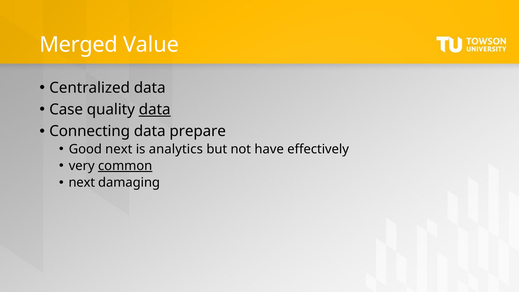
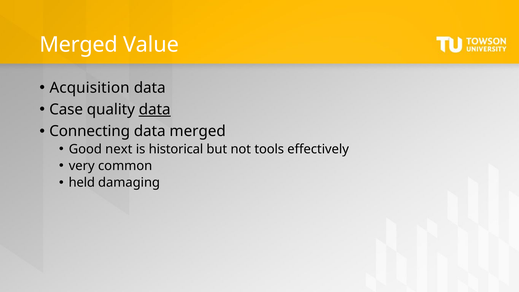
Centralized: Centralized -> Acquisition (90, 88)
data prepare: prepare -> merged (198, 131)
analytics: analytics -> historical (176, 149)
have: have -> tools (269, 149)
common underline: present -> none (125, 166)
next: next -> held (82, 183)
